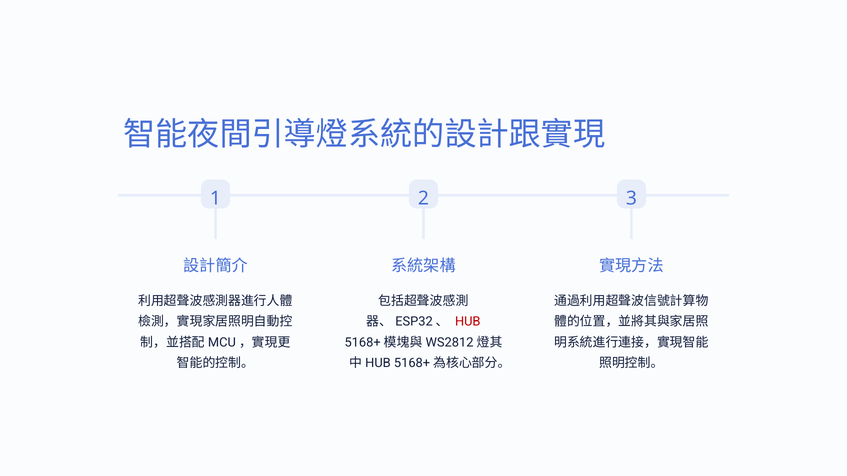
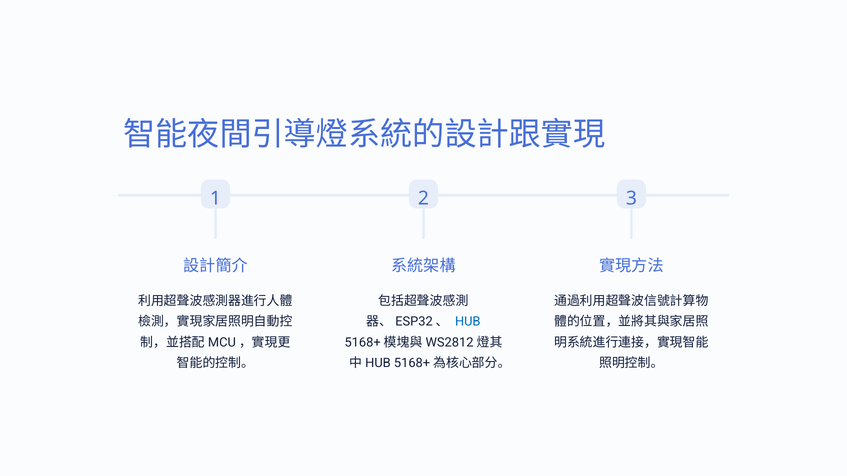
HUB colour: red -> blue (468, 322)
